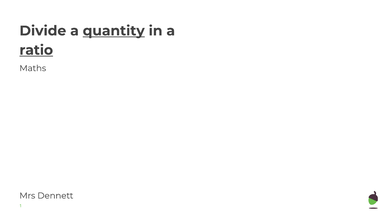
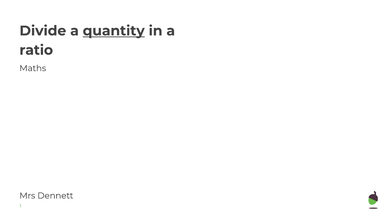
ratio underline: present -> none (36, 50)
